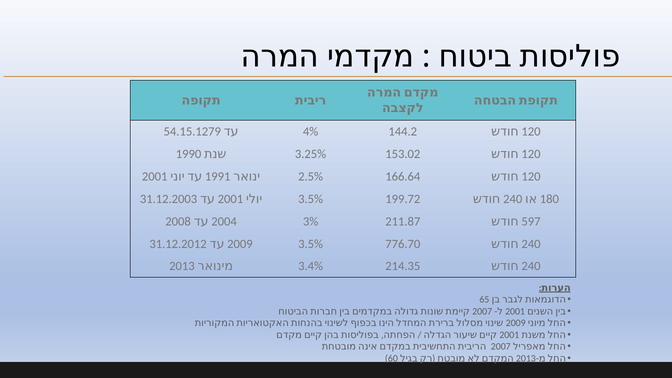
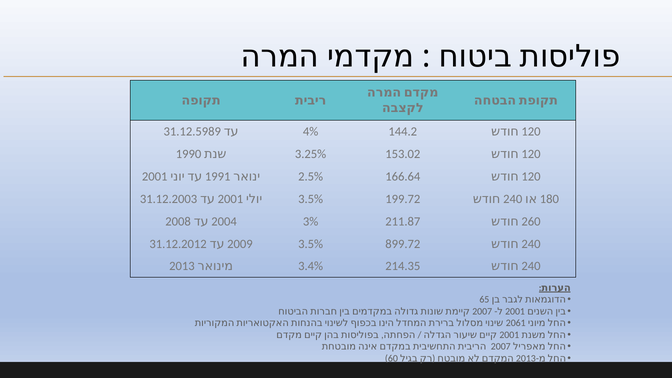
54.15.1279: 54.15.1279 -> 31.12.5989 (192, 132)
597: 597 -> 260 (531, 221)
776.70: 776.70 -> 899.72 (403, 244)
2009: 2009 -> 2061 (516, 323)
